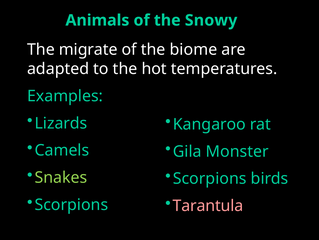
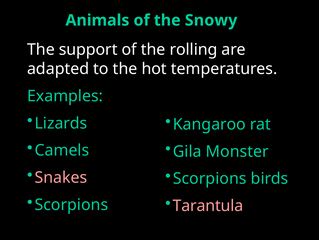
migrate: migrate -> support (88, 49)
biome: biome -> rolling (193, 49)
Snakes colour: light green -> pink (61, 177)
